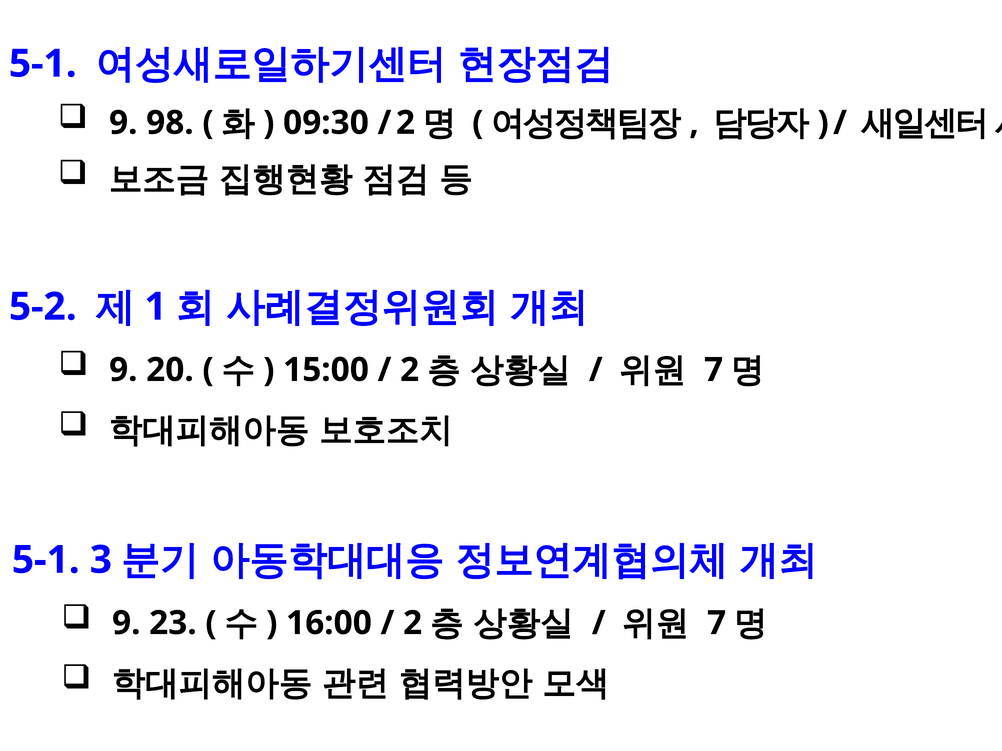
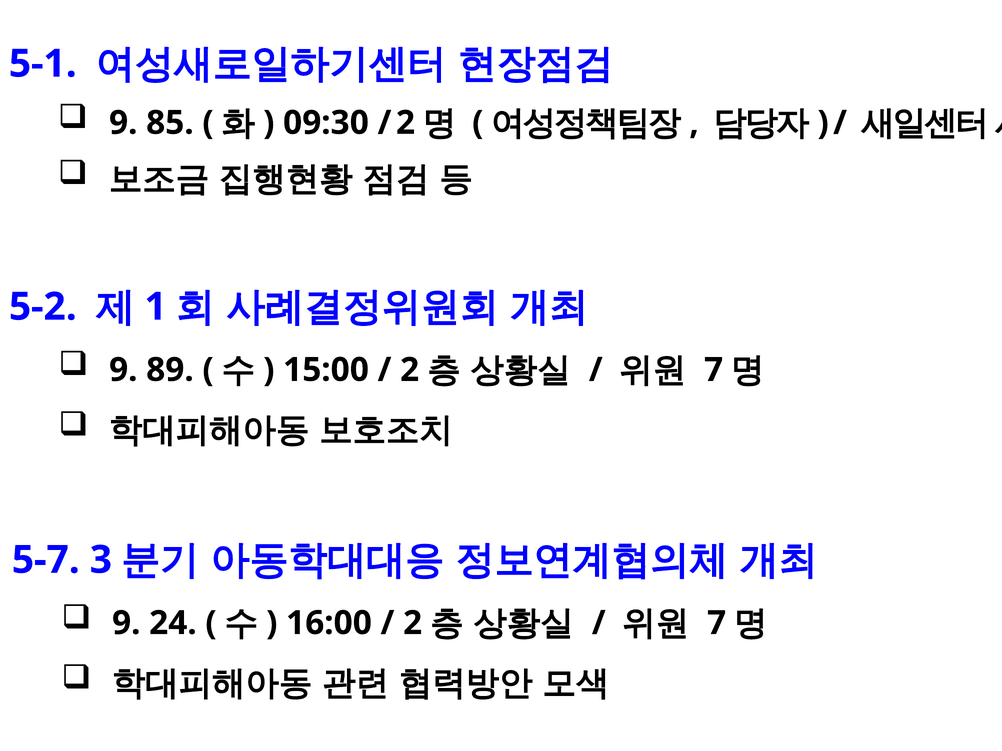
98: 98 -> 85 (170, 123)
20: 20 -> 89 (170, 370)
5-1: 5-1 -> 5-7 (46, 560)
23: 23 -> 24 (173, 623)
